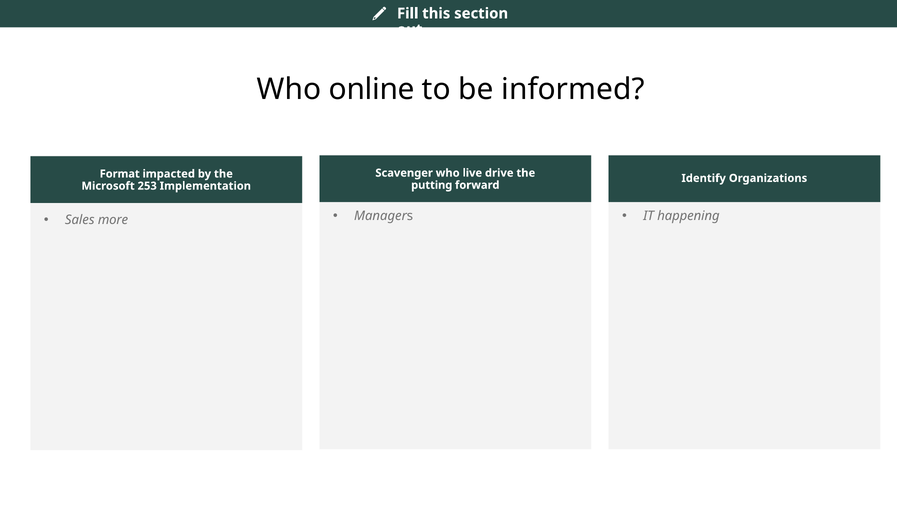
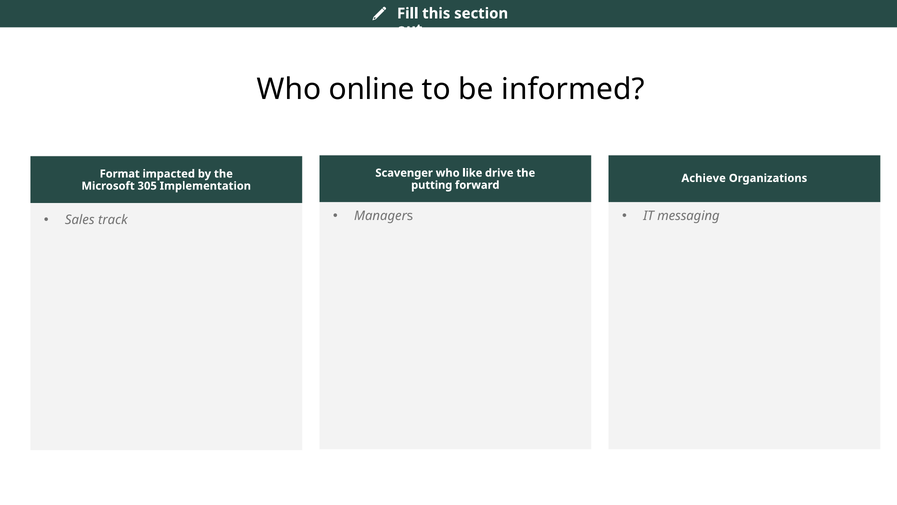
live: live -> like (472, 173)
Identify: Identify -> Achieve (704, 178)
253: 253 -> 305 (147, 186)
happening: happening -> messaging (688, 216)
more: more -> track (113, 220)
